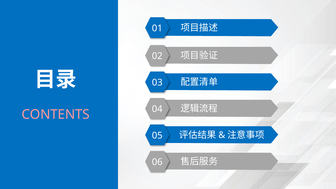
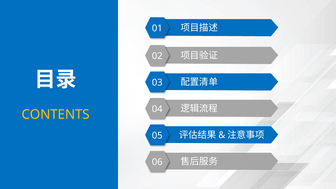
CONTENTS colour: pink -> yellow (56, 114)
